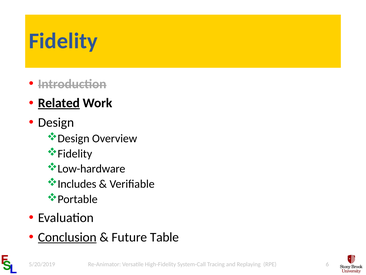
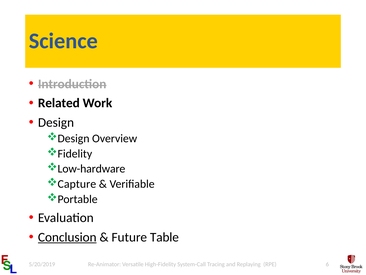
Fidelity: Fidelity -> Science (63, 41)
Related underline: present -> none (59, 103)
Includes: Includes -> Capture (77, 184)
